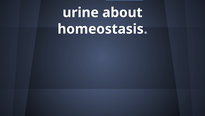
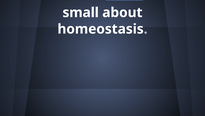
urine: urine -> small (81, 12)
